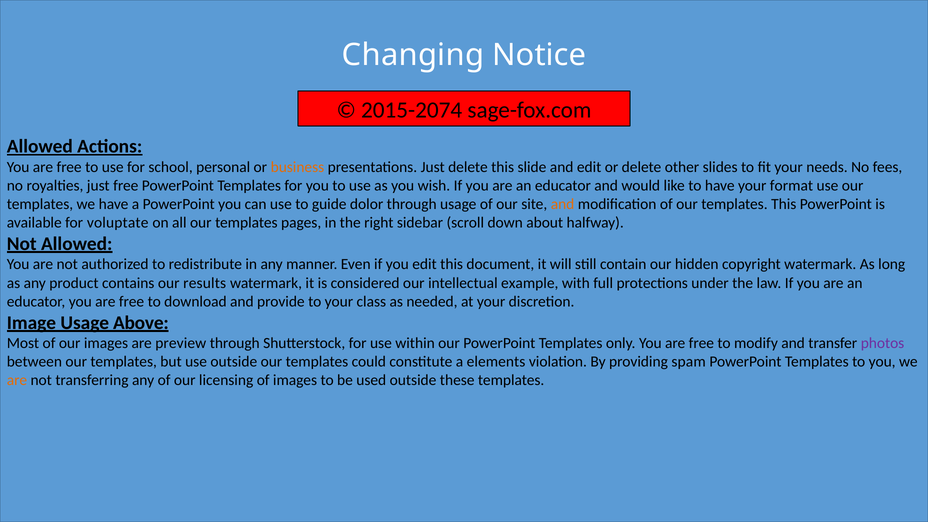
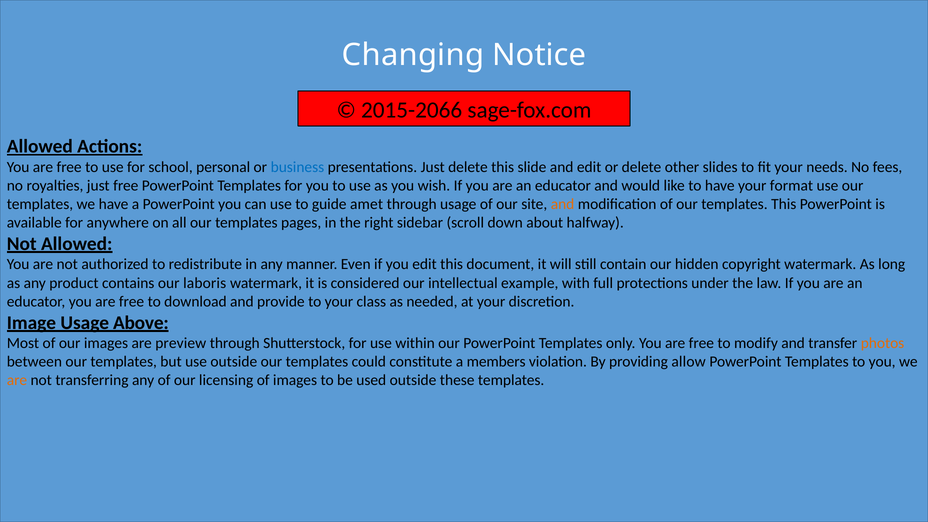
2015-2074: 2015-2074 -> 2015-2066 (412, 110)
business colour: orange -> blue (297, 167)
dolor: dolor -> amet (367, 204)
voluptate: voluptate -> anywhere (118, 223)
results: results -> laboris (205, 283)
photos colour: purple -> orange (883, 343)
elements: elements -> members (496, 362)
spam: spam -> allow (689, 362)
